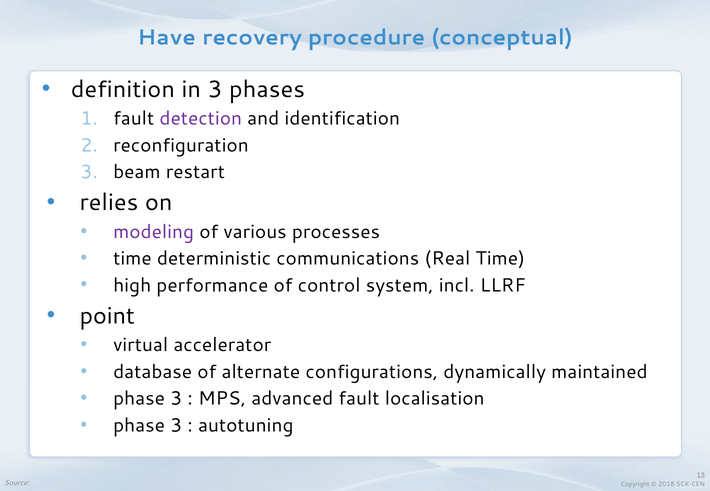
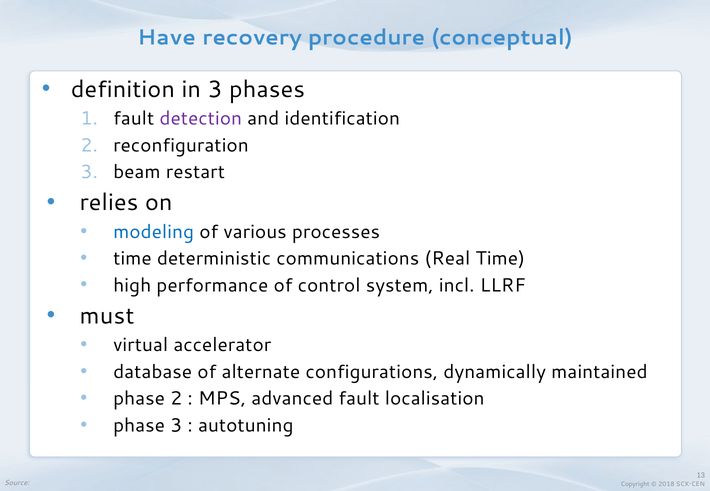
modeling colour: purple -> blue (154, 232)
point: point -> must (107, 316)
3: 3 -> 2 (176, 399)
